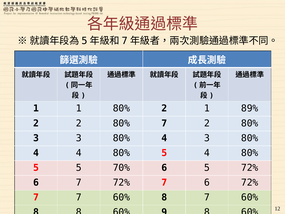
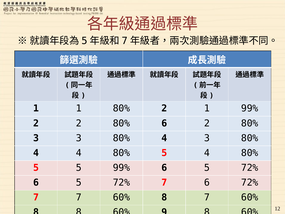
1 89%: 89% -> 99% (250, 108)
80% 7: 7 -> 6 (164, 123)
5 70%: 70% -> 99% (121, 168)
7: 7 -> 5 (79, 182)
